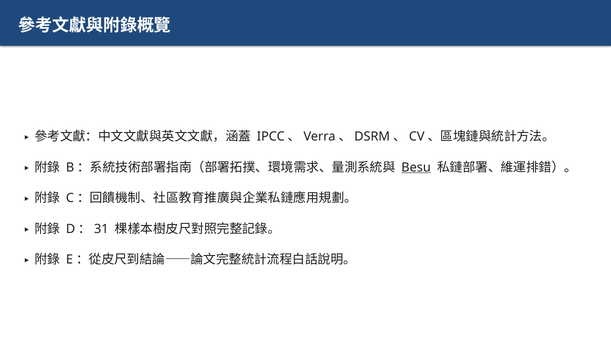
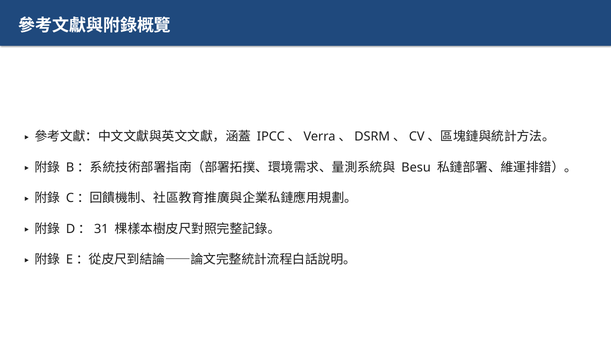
Besu underline: present -> none (416, 167)
